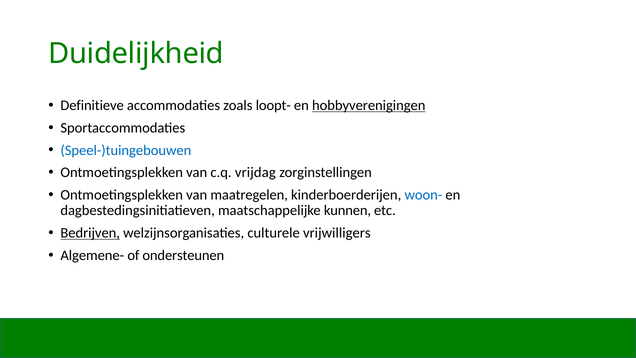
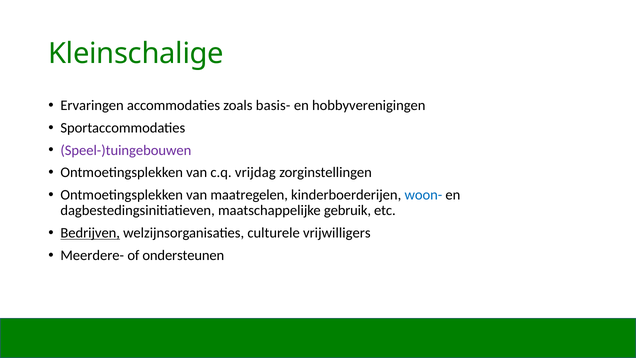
Duidelijkheid: Duidelijkheid -> Kleinschalige (136, 53)
Definitieve: Definitieve -> Ervaringen (92, 105)
loopt-: loopt- -> basis- (273, 105)
hobbyverenigingen underline: present -> none (369, 105)
Speel-)tuingebouwen colour: blue -> purple (126, 150)
kunnen: kunnen -> gebruik (347, 210)
Algemene-: Algemene- -> Meerdere- (92, 255)
